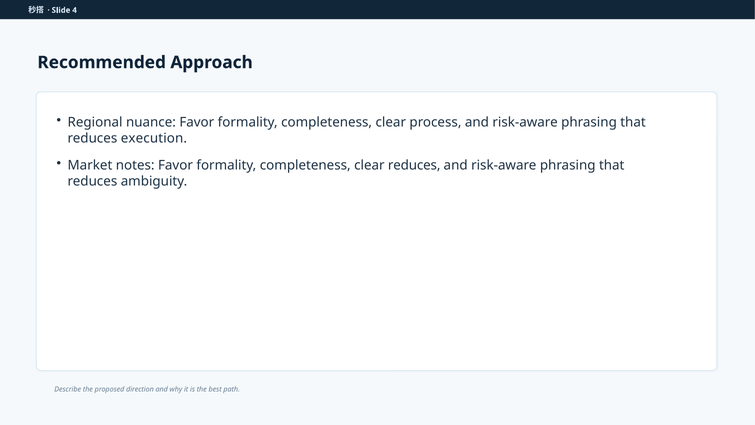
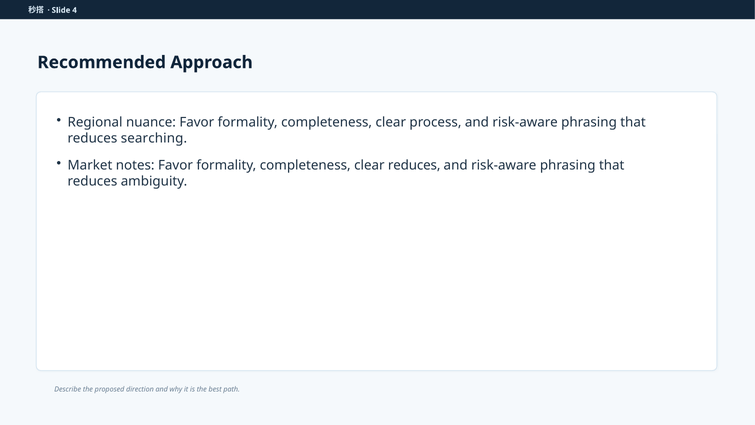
execution: execution -> searching (154, 138)
